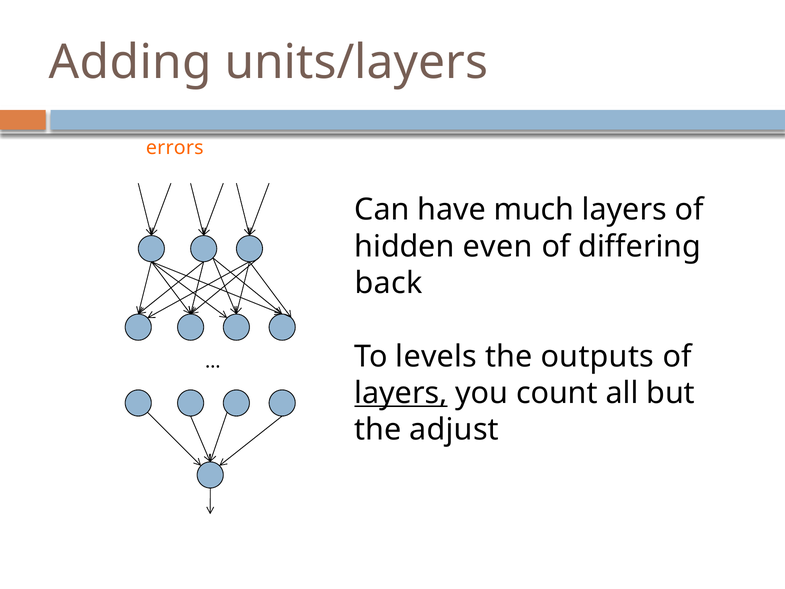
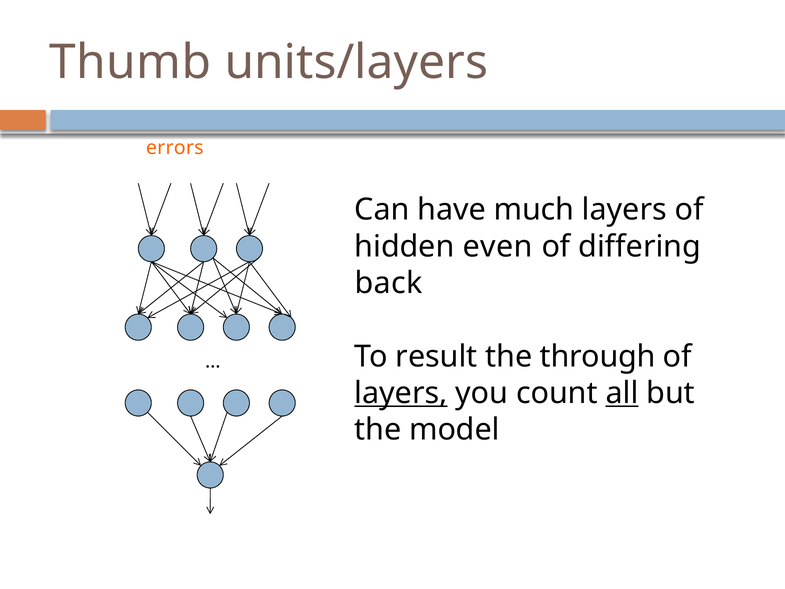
Adding: Adding -> Thumb (130, 62)
levels: levels -> result (436, 356)
outputs: outputs -> through (598, 356)
all underline: none -> present (622, 393)
adjust: adjust -> model (454, 430)
